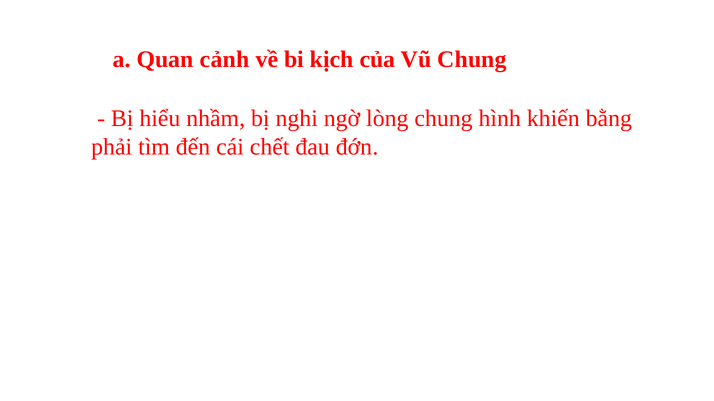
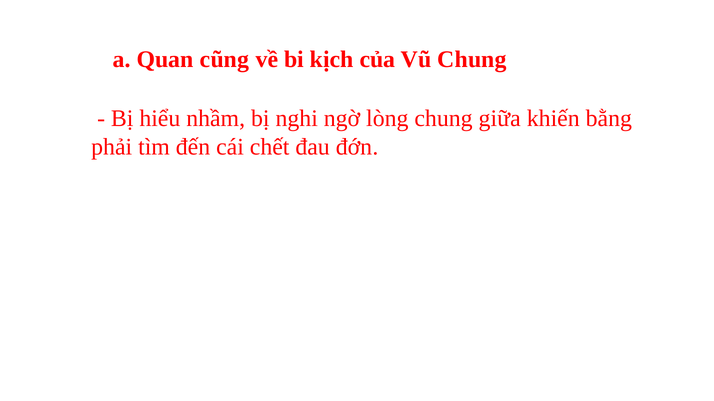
cảnh: cảnh -> cũng (225, 59)
hình: hình -> giữa (500, 118)
